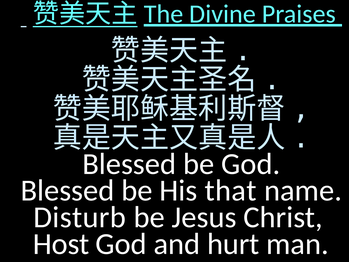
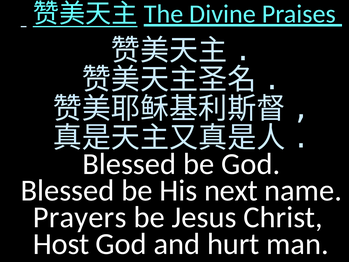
that: that -> next (231, 190)
Disturb: Disturb -> Prayers (80, 217)
